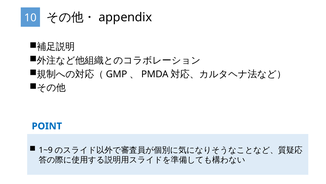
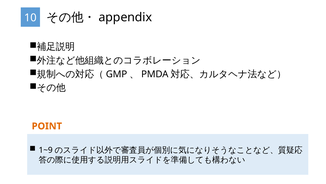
POINT colour: blue -> orange (47, 126)
